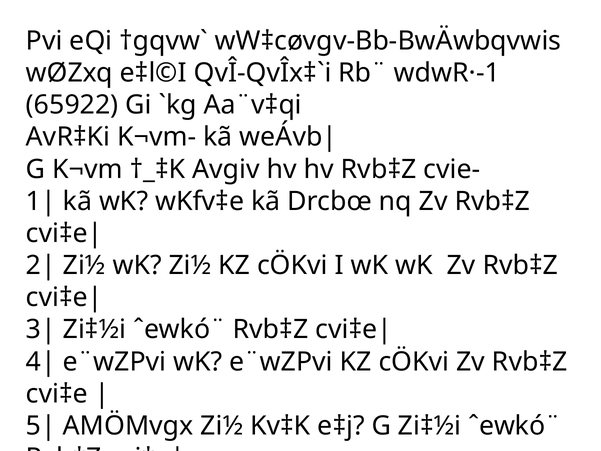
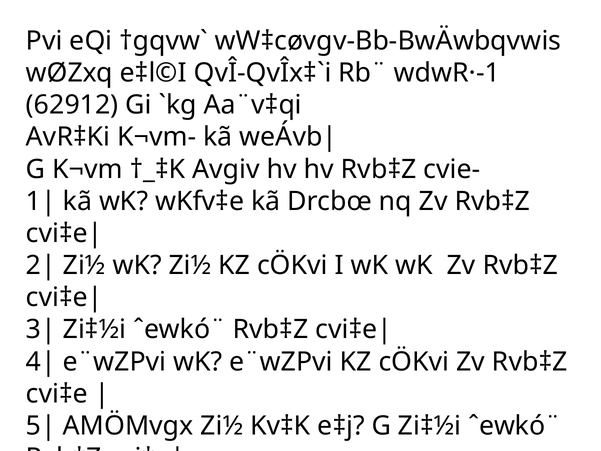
65922: 65922 -> 62912 (72, 105)
